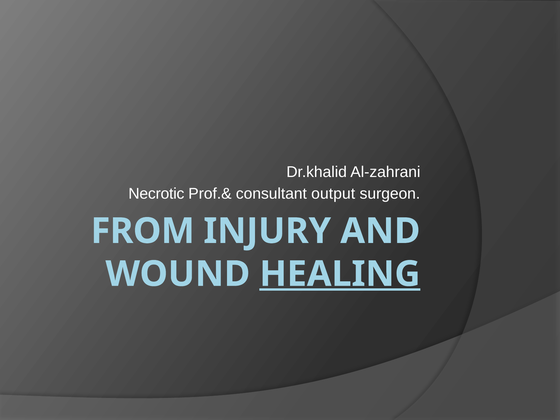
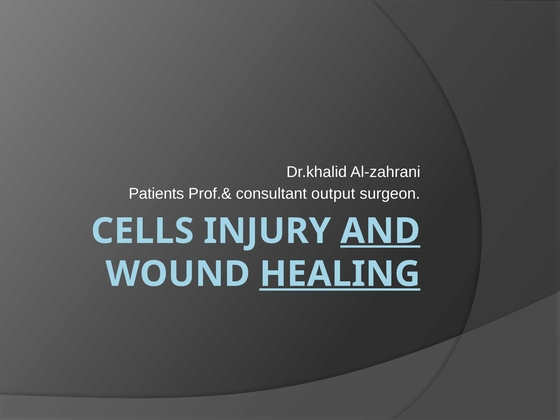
Necrotic: Necrotic -> Patients (156, 194)
FROM: FROM -> CELLS (142, 231)
AND underline: none -> present (380, 231)
